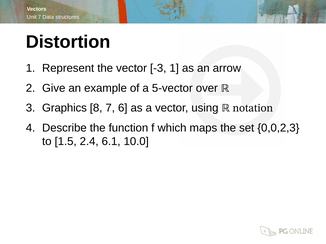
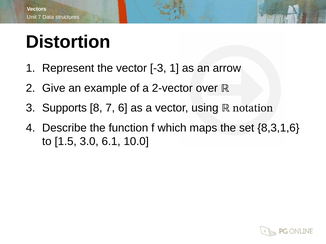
5-vector: 5-vector -> 2-vector (172, 88)
Graphics: Graphics -> Supports (64, 108)
0,0,2,3: 0,0,2,3 -> 8,3,1,6 (278, 128)
2.4: 2.4 -> 3.0 (89, 142)
